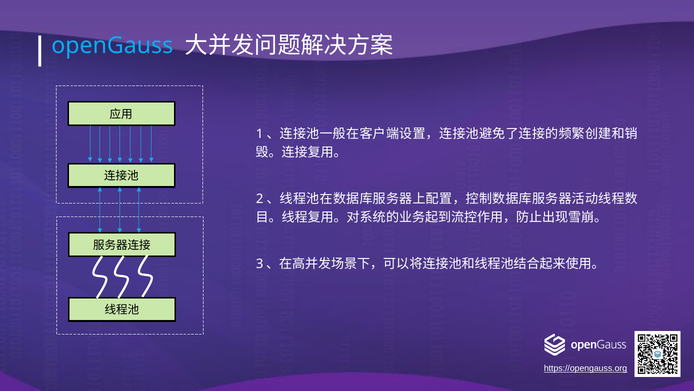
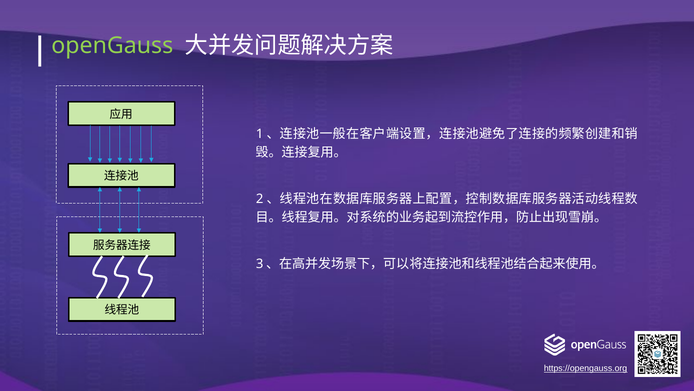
openGauss colour: light blue -> light green (112, 46)
